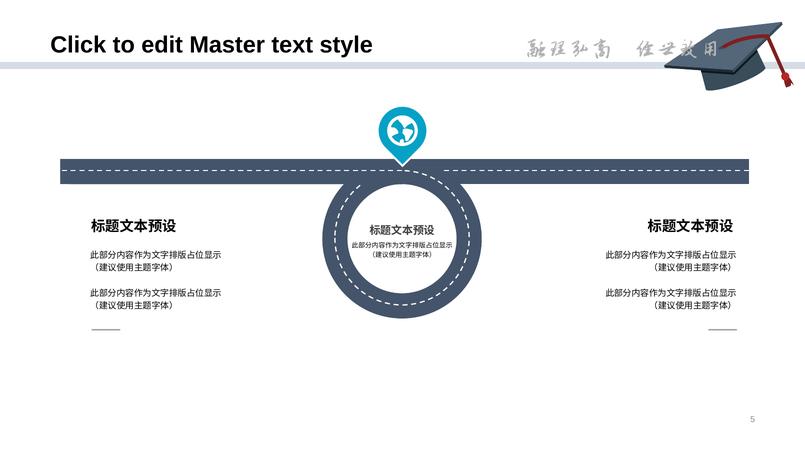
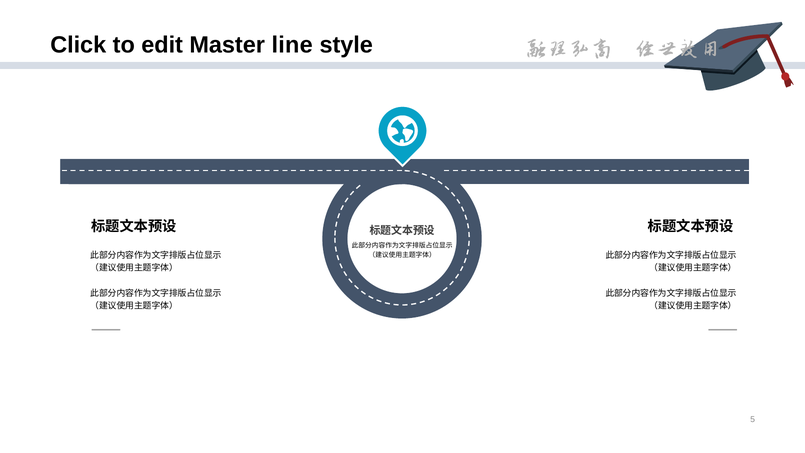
text: text -> line (292, 45)
